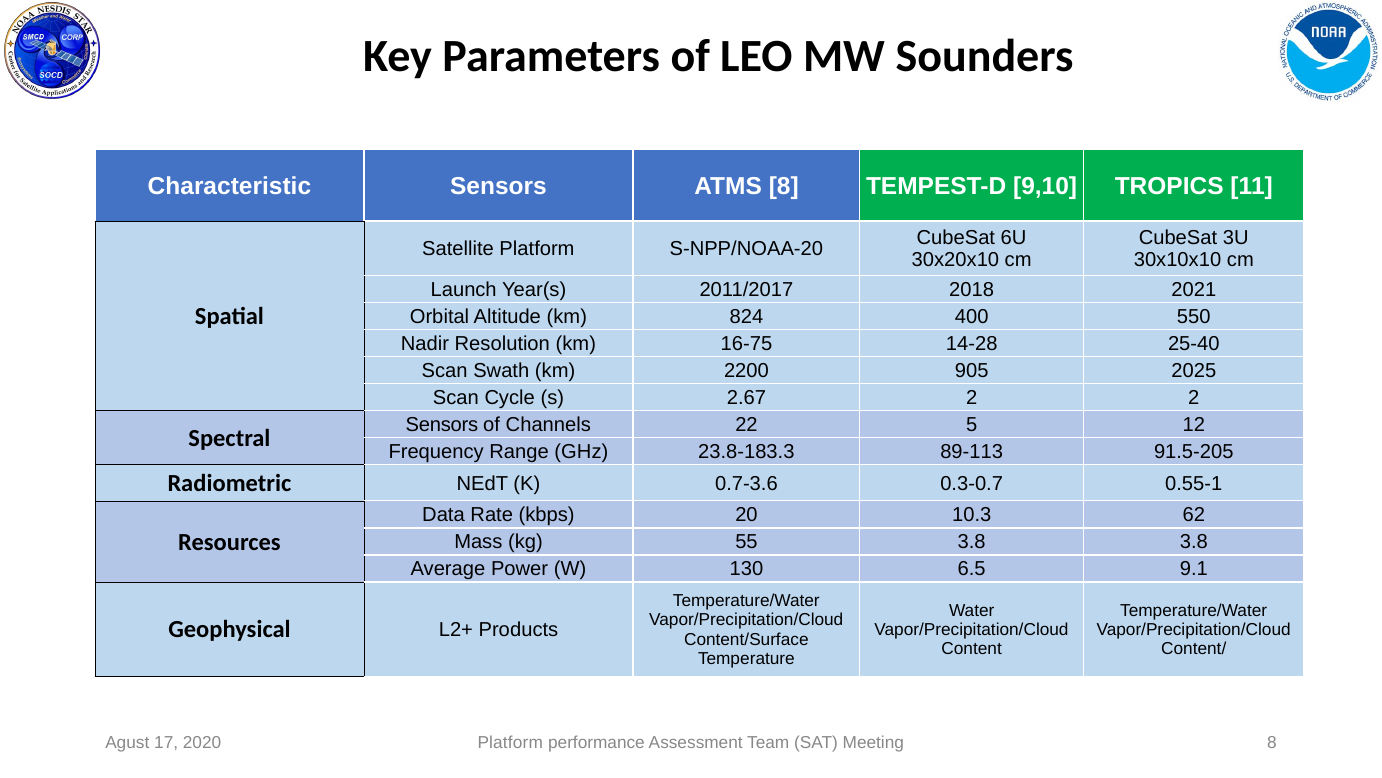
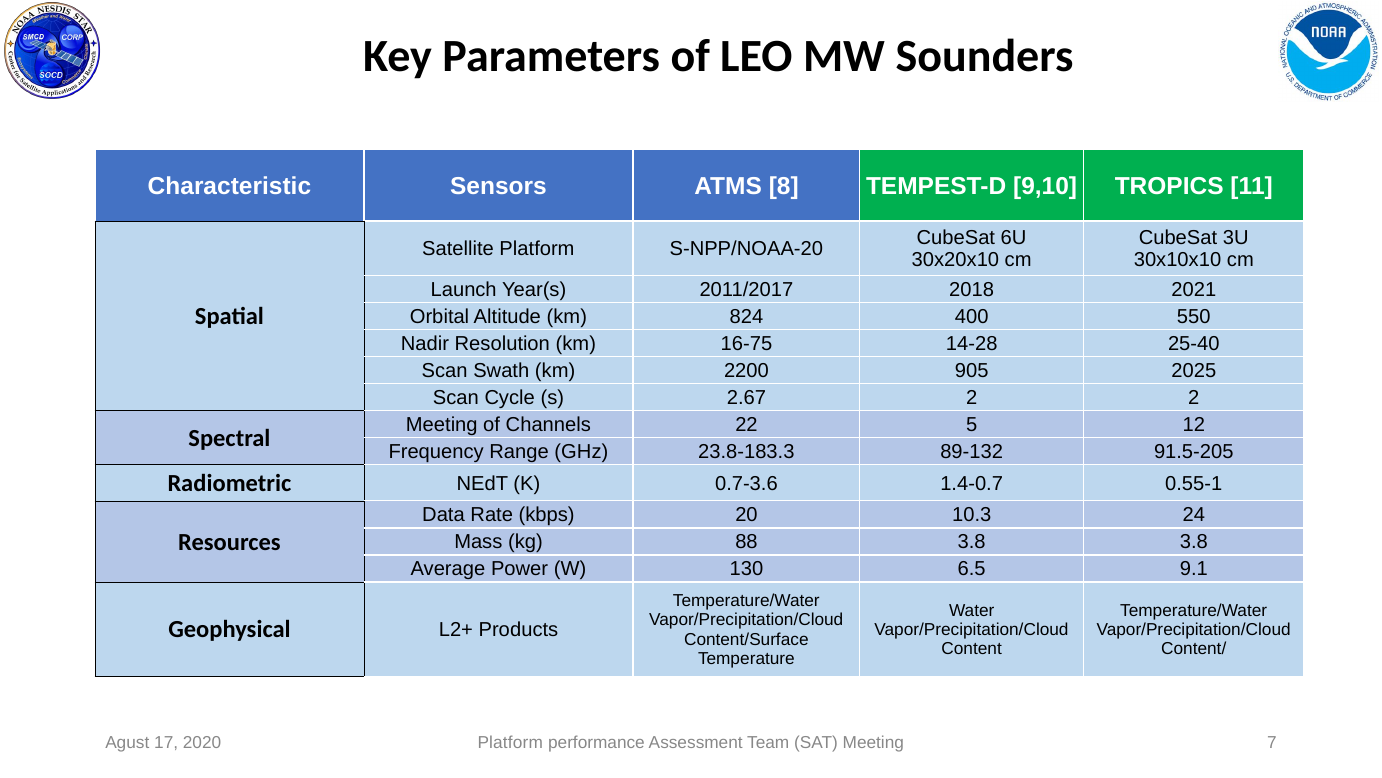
Sensors: Sensors -> Meeting (442, 424)
89-113: 89-113 -> 89-132 (972, 452)
0.3-0.7: 0.3-0.7 -> 1.4-0.7 (972, 483)
62: 62 -> 24 (1194, 515)
55: 55 -> 88 (746, 542)
2020 8: 8 -> 7 (1272, 742)
